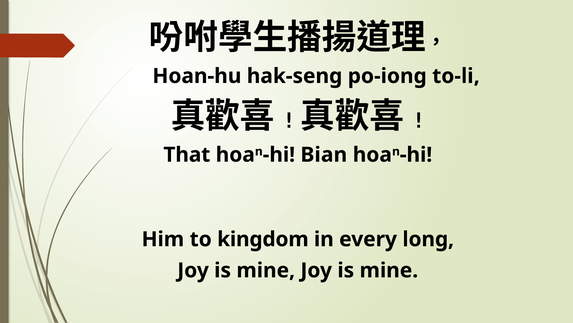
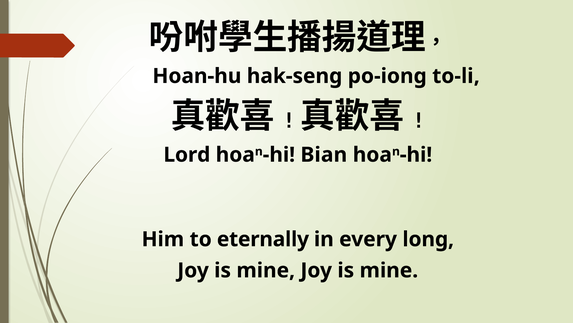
That: That -> Lord (187, 154)
kingdom: kingdom -> eternally (263, 239)
